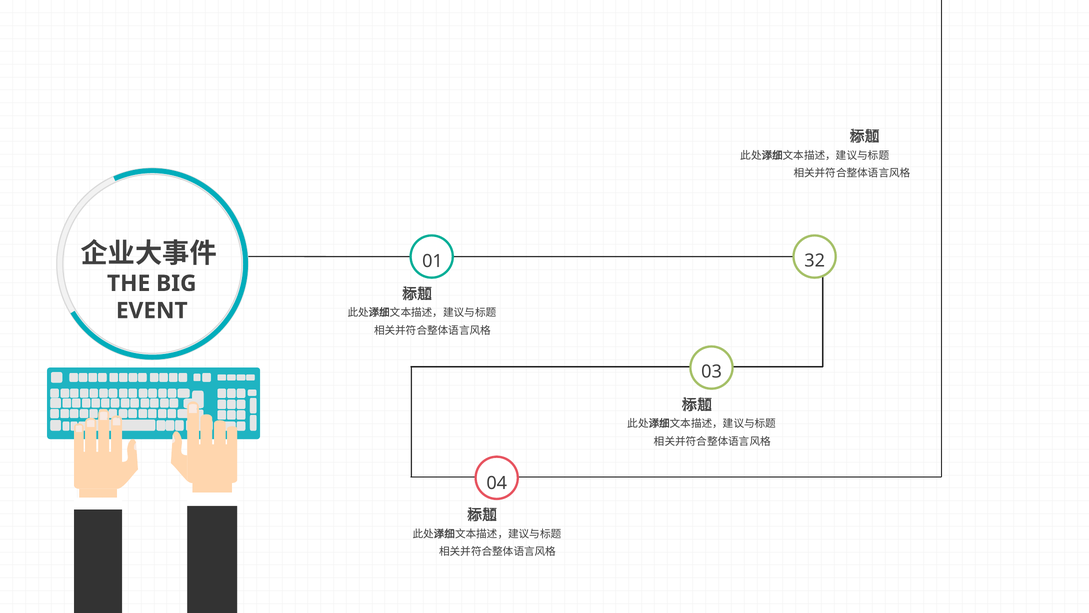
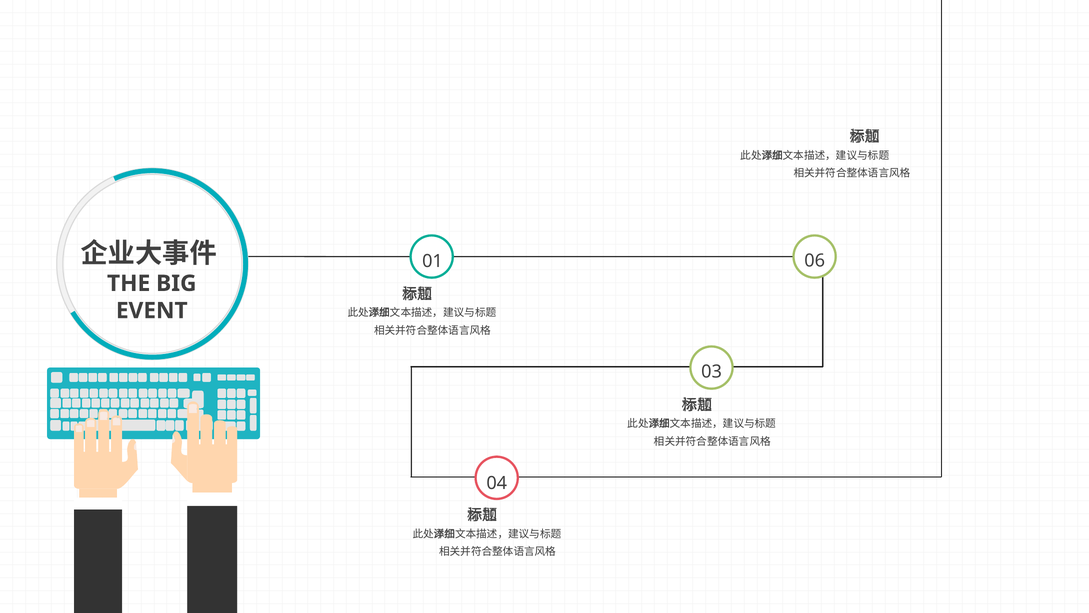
32: 32 -> 06 (815, 261)
